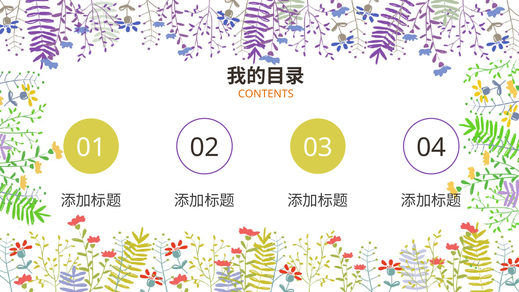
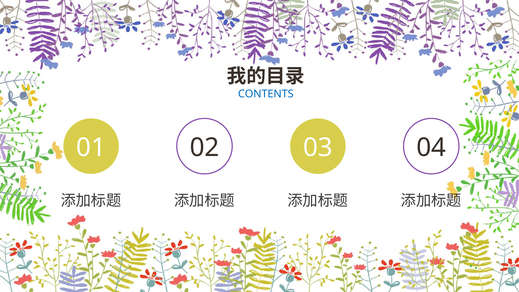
CONTENTS colour: orange -> blue (266, 94)
